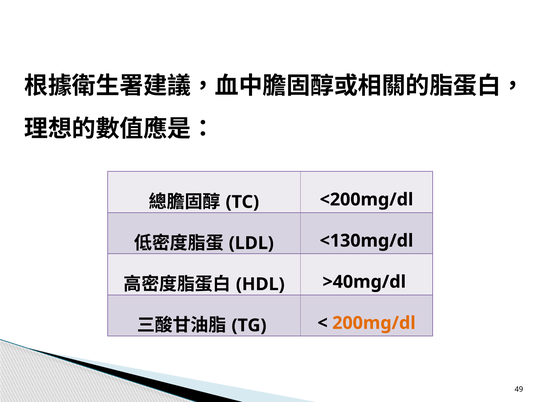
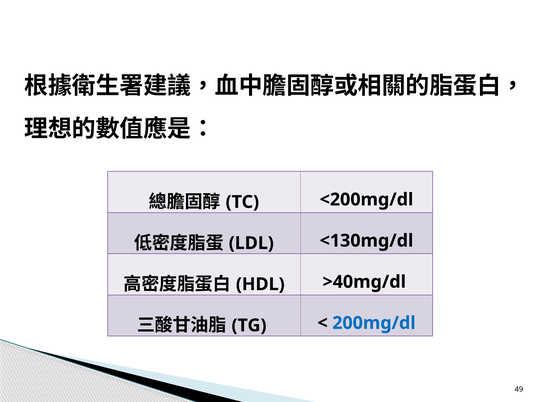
200mg/dl colour: orange -> blue (374, 323)
